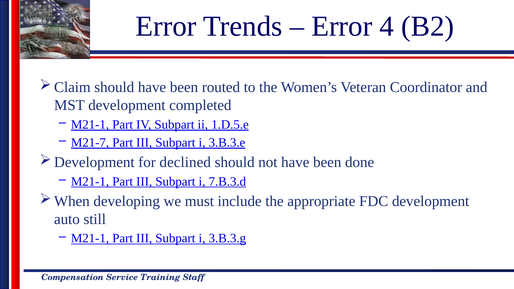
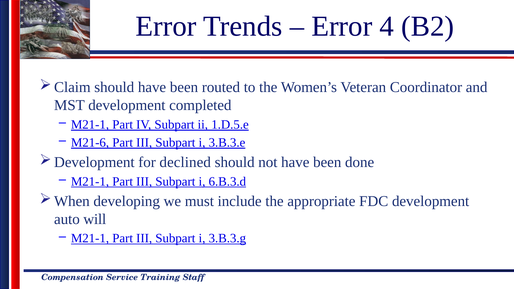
M21-7: M21-7 -> M21-6 (90, 143)
7.B.3.d: 7.B.3.d -> 6.B.3.d (227, 182)
still: still -> will (95, 219)
